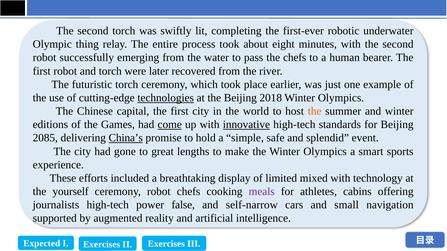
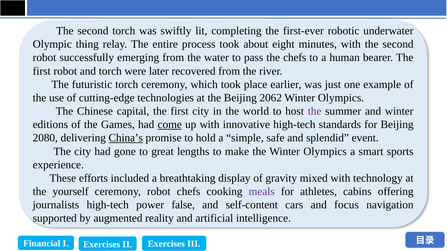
technologies underline: present -> none (166, 98)
2018: 2018 -> 2062 (271, 98)
the colour: orange -> purple (315, 111)
innovative underline: present -> none (246, 125)
2085: 2085 -> 2080 (45, 138)
limited: limited -> gravity (281, 178)
self-narrow: self-narrow -> self-content (252, 205)
small: small -> focus (347, 205)
Expected: Expected -> Financial (42, 244)
